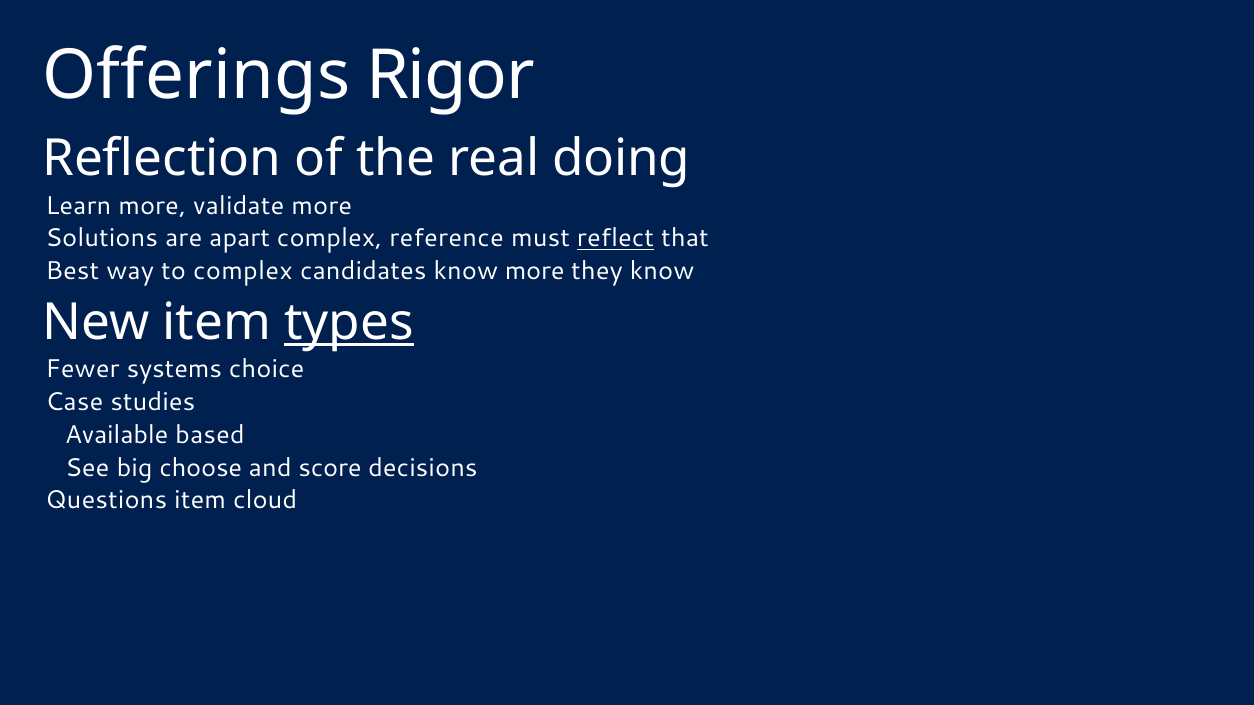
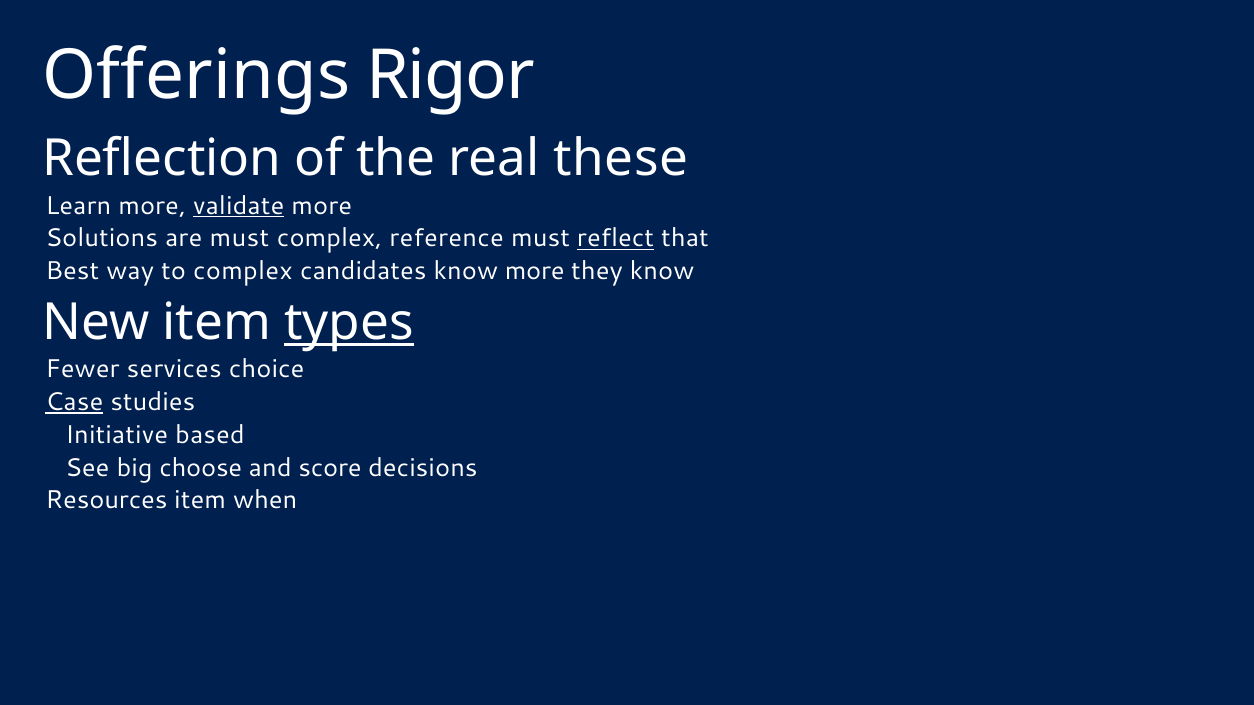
doing: doing -> these (621, 159)
validate underline: none -> present (239, 206)
are apart: apart -> must (239, 238)
systems: systems -> services (174, 370)
Case underline: none -> present (74, 402)
Available: Available -> Initiative (117, 435)
Questions: Questions -> Resources (106, 501)
cloud: cloud -> when (265, 501)
